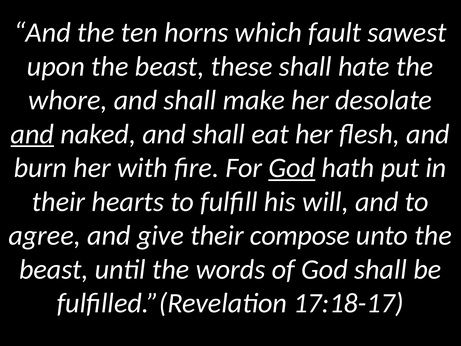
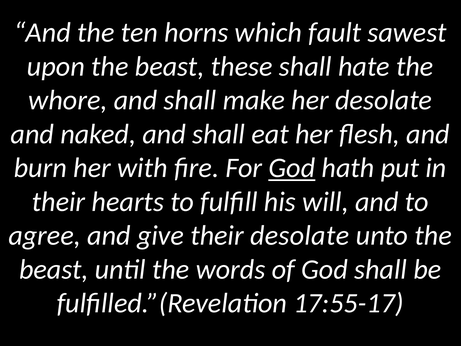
and underline: present -> none (32, 134)
their compose: compose -> desolate (300, 235)
17:18-17: 17:18-17 -> 17:55-17 (348, 303)
